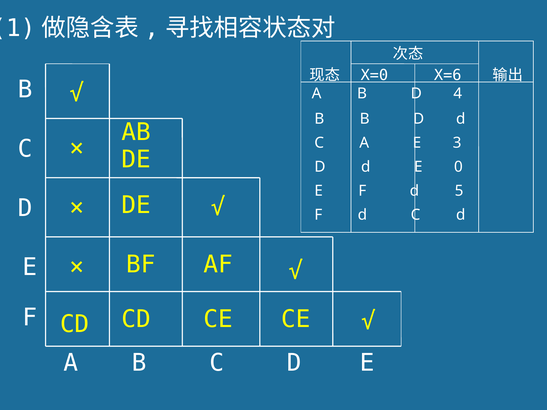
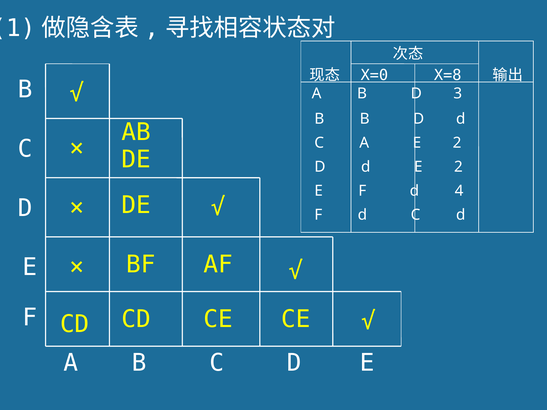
X=6: X=6 -> X=8 (448, 75)
4: 4 -> 3 (458, 94)
A E 3: 3 -> 2 (457, 143)
d E 0: 0 -> 2 (459, 167)
5: 5 -> 4 (459, 191)
